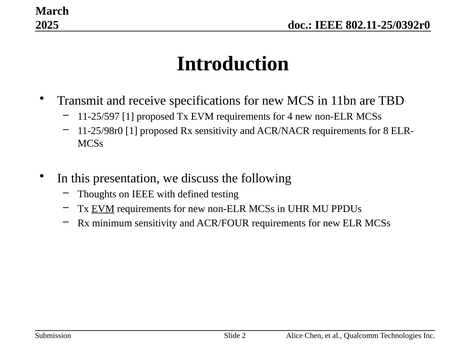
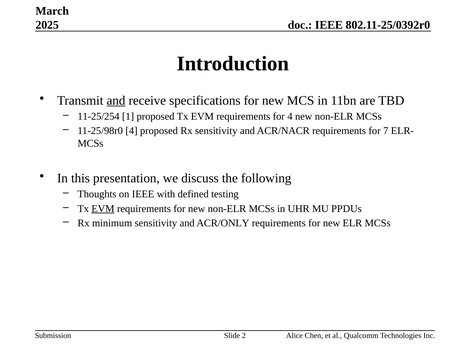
and underline: none -> present (116, 100)
11-25/597: 11-25/597 -> 11-25/254 (99, 116)
11-25/98r0 1: 1 -> 4 (132, 131)
8: 8 -> 7 (386, 131)
ACR/FOUR: ACR/FOUR -> ACR/ONLY (223, 223)
